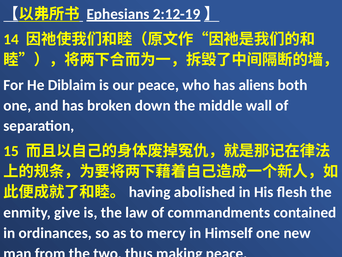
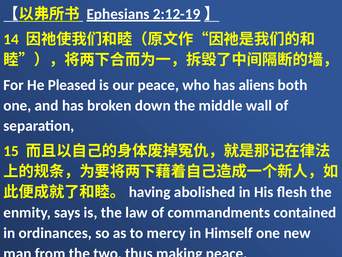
Diblaim: Diblaim -> Pleased (72, 85)
give: give -> says (67, 212)
